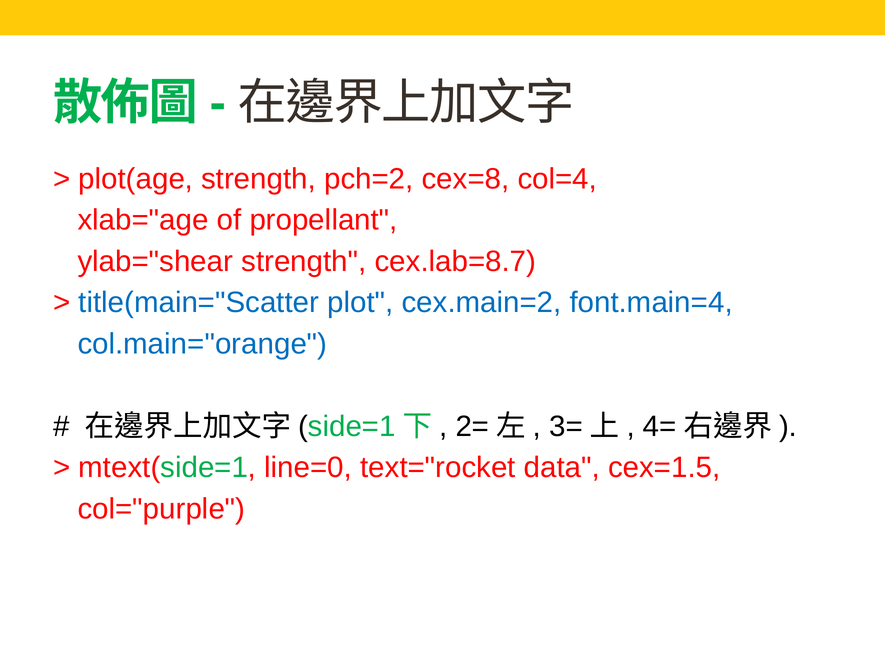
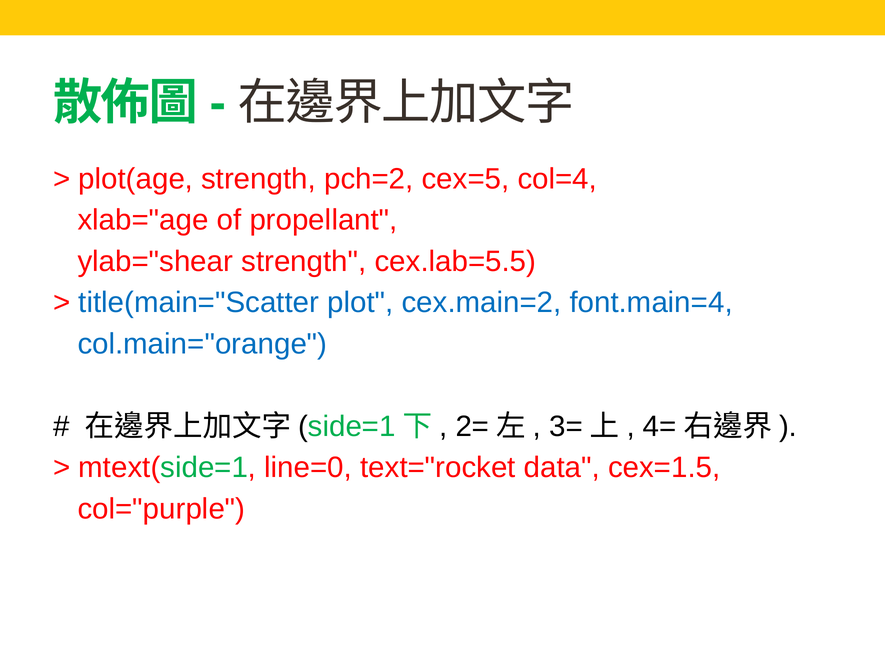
cex=8: cex=8 -> cex=5 (466, 179)
cex.lab=8.7: cex.lab=8.7 -> cex.lab=5.5 (455, 262)
